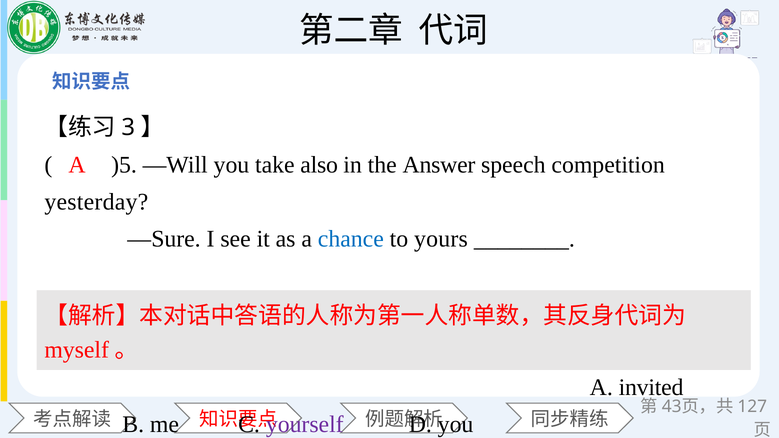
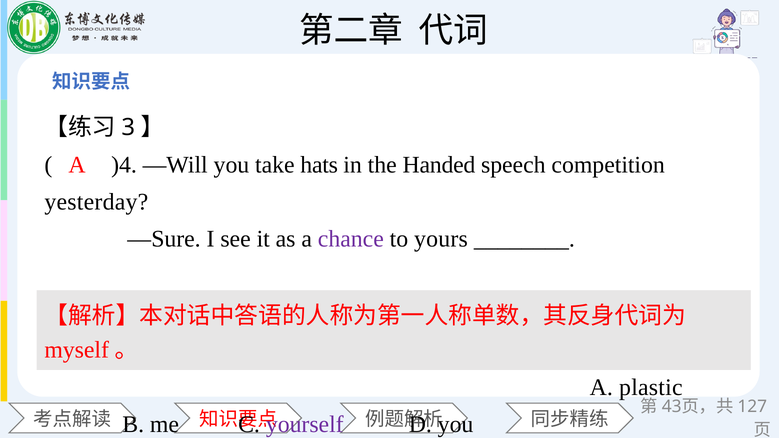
)5: )5 -> )4 (124, 165)
also: also -> hats (319, 165)
Answer: Answer -> Handed (439, 165)
chance colour: blue -> purple (351, 239)
invited: invited -> plastic (651, 387)
